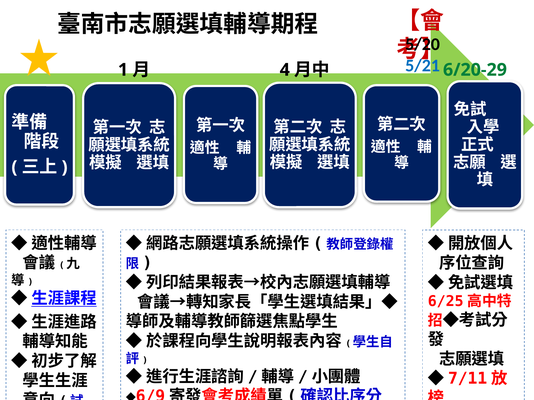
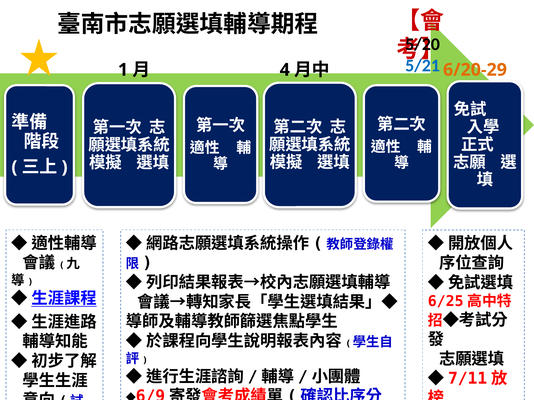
6/20-29 colour: green -> orange (475, 70)
